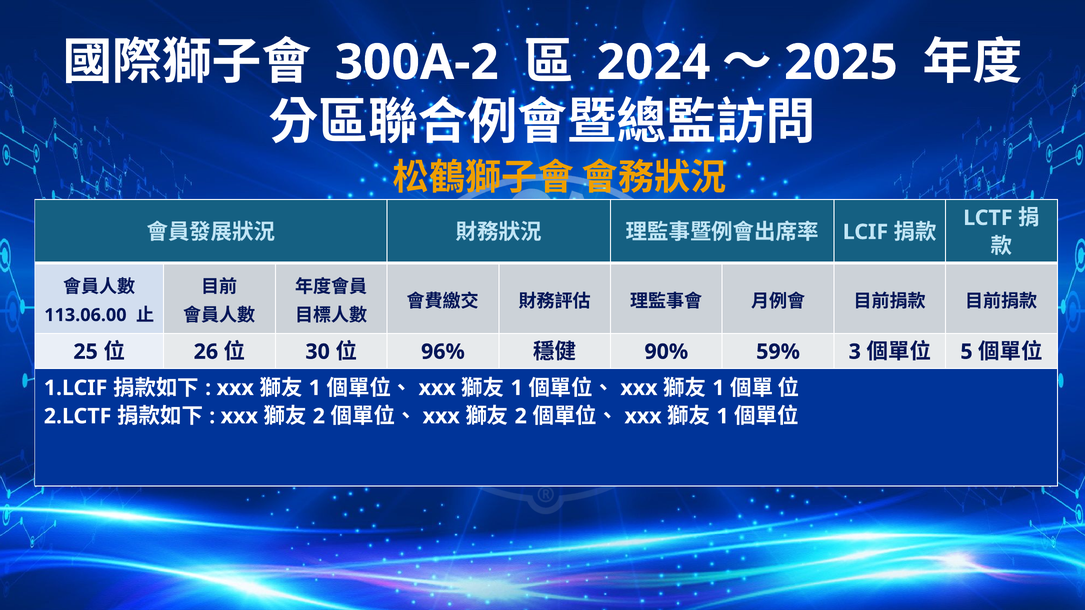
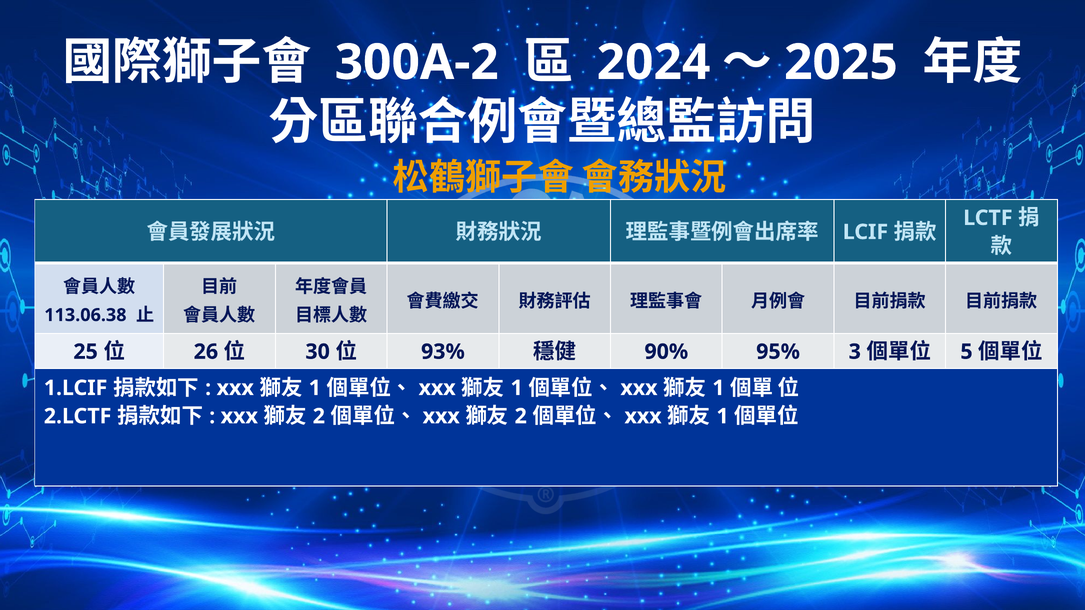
113.06.00: 113.06.00 -> 113.06.38 (85, 315)
96%: 96% -> 93% (443, 352)
59%: 59% -> 95% (778, 352)
